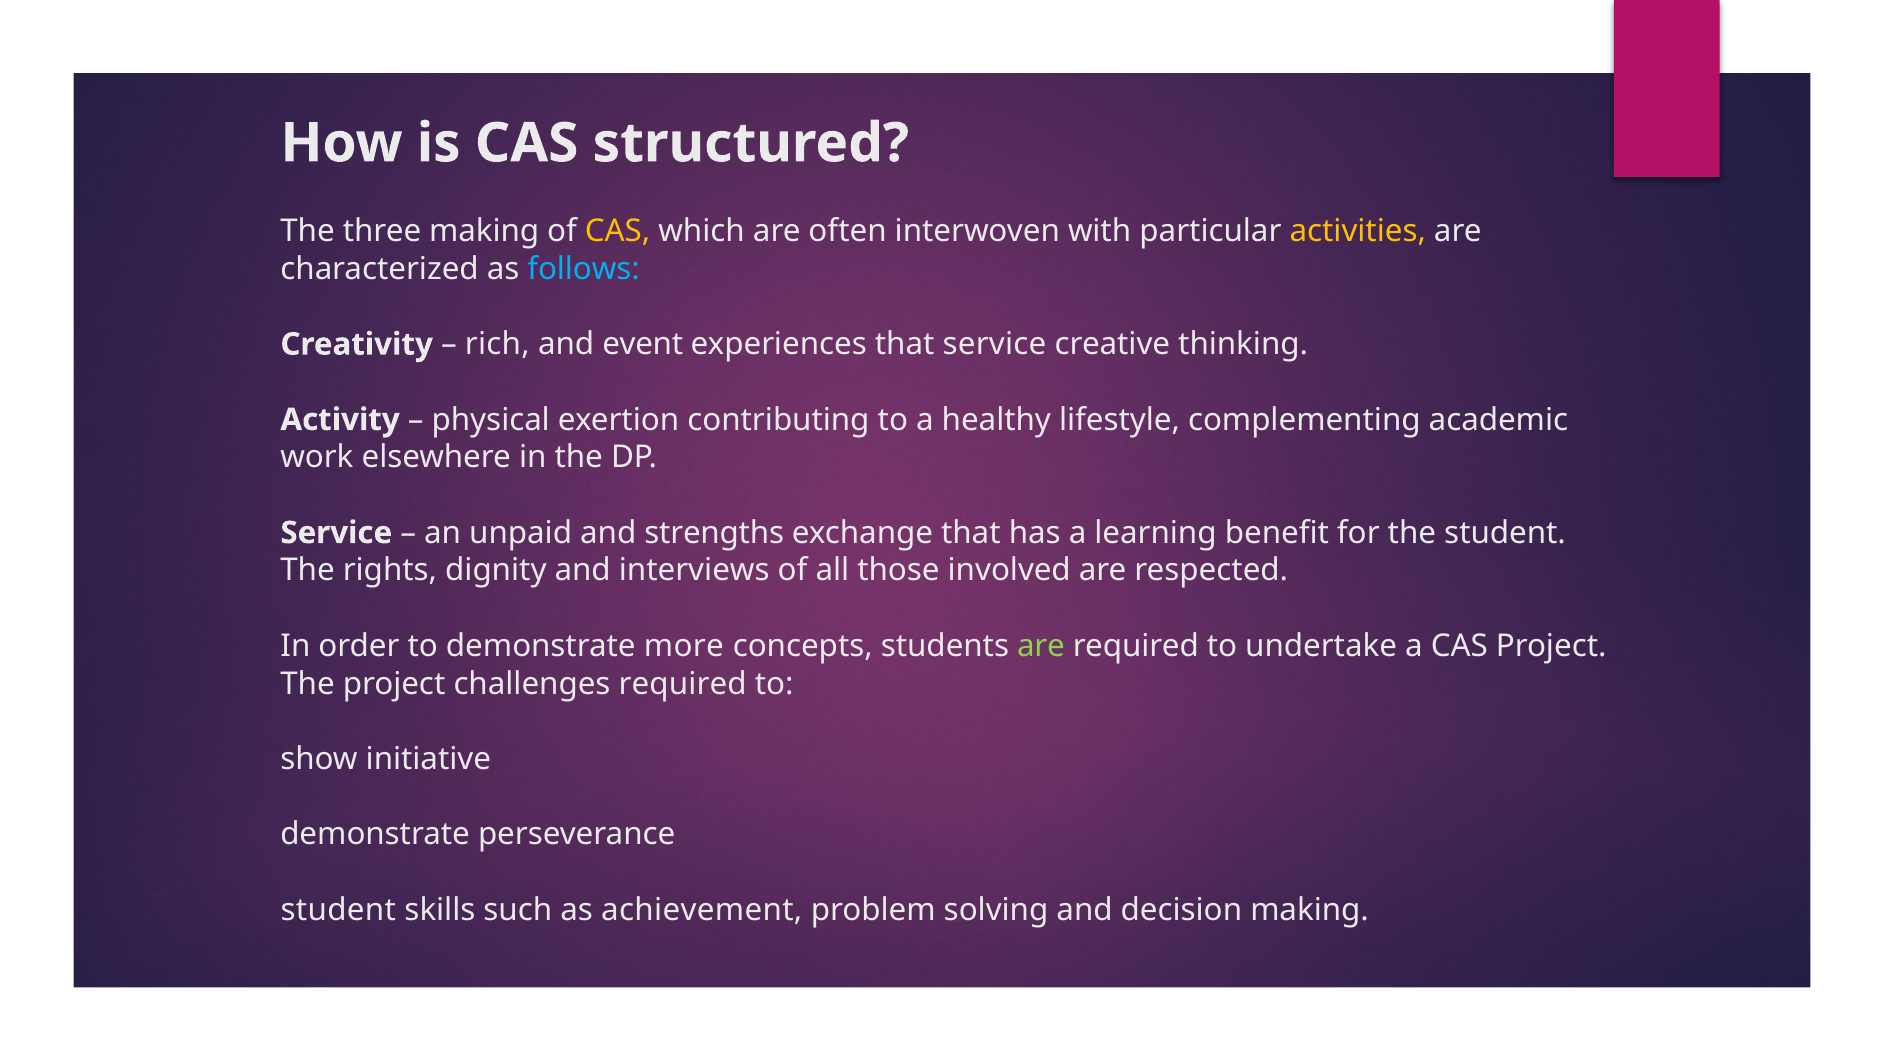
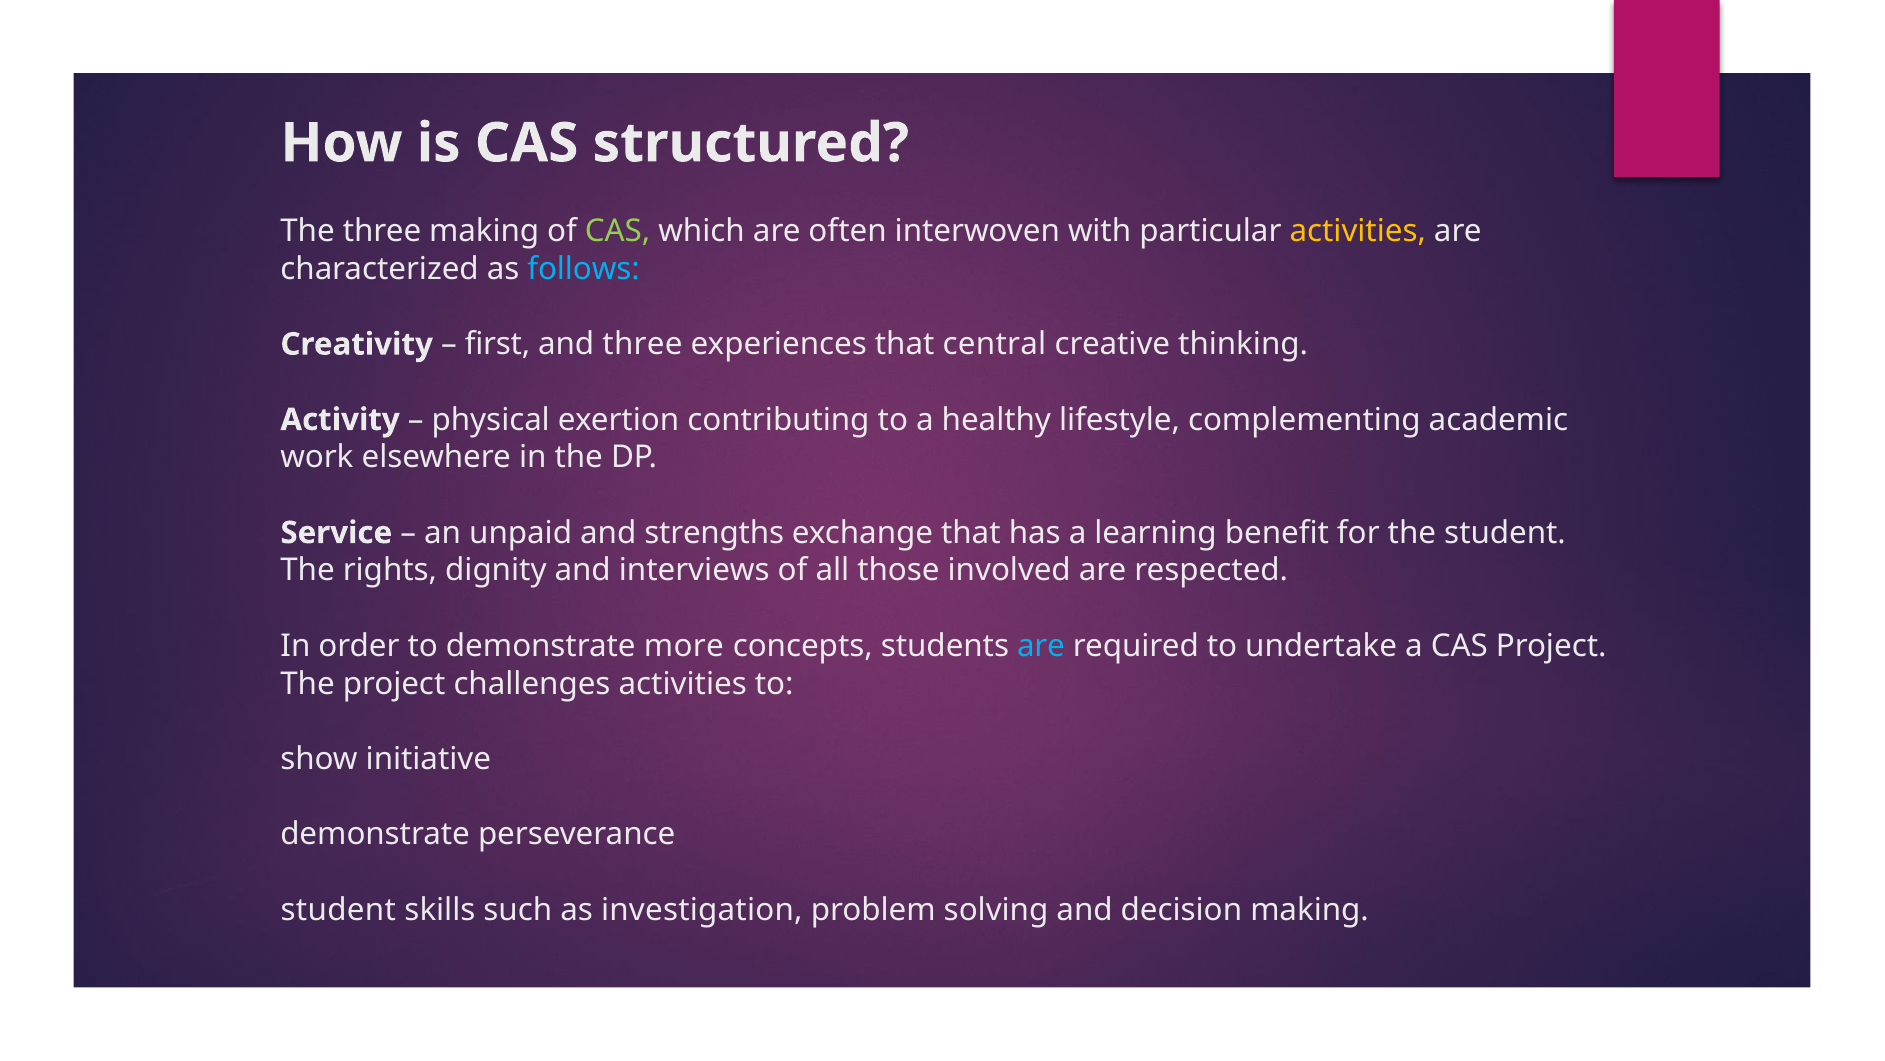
CAS colour: yellow -> light green (618, 231)
rich: rich -> first (498, 344)
and event: event -> three (642, 344)
that service: service -> central (994, 344)
are colour: light green -> light blue (1041, 646)
challenges required: required -> activities (683, 683)
achievement: achievement -> investigation (702, 909)
